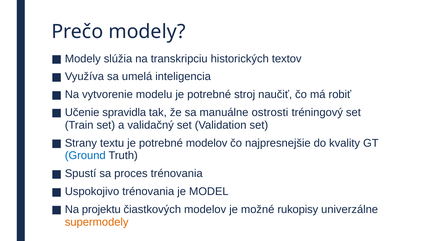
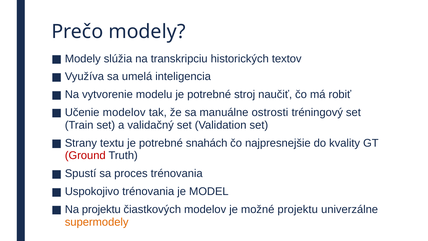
Učenie spravidla: spravidla -> modelov (124, 112)
potrebné modelov: modelov -> snahách (207, 143)
Ground colour: blue -> red (85, 155)
možné rukopisy: rukopisy -> projektu (298, 209)
